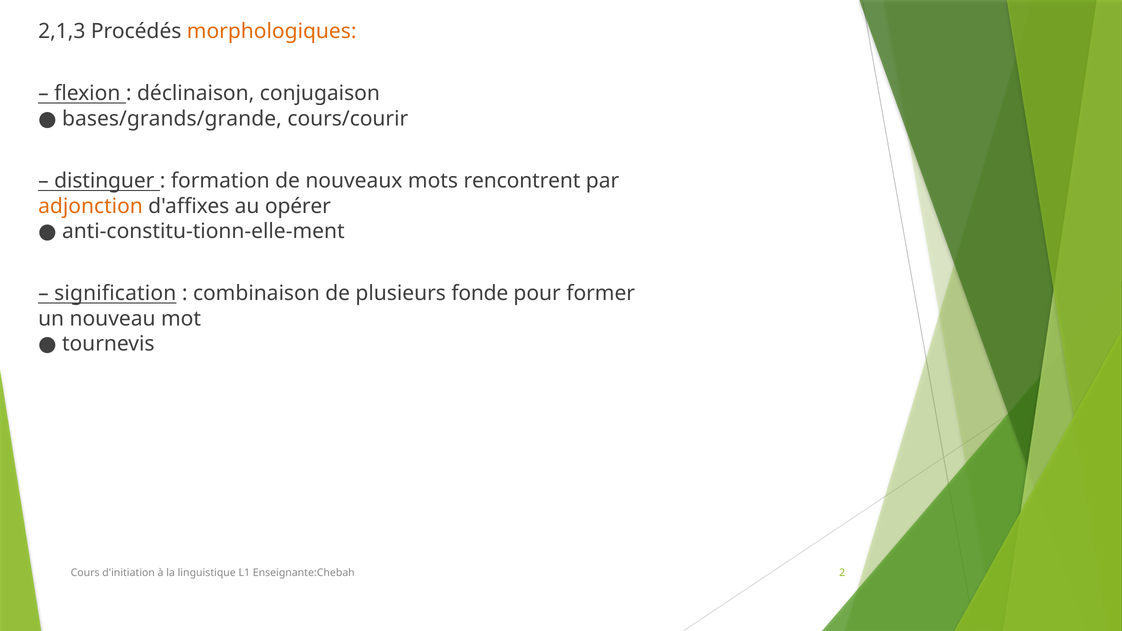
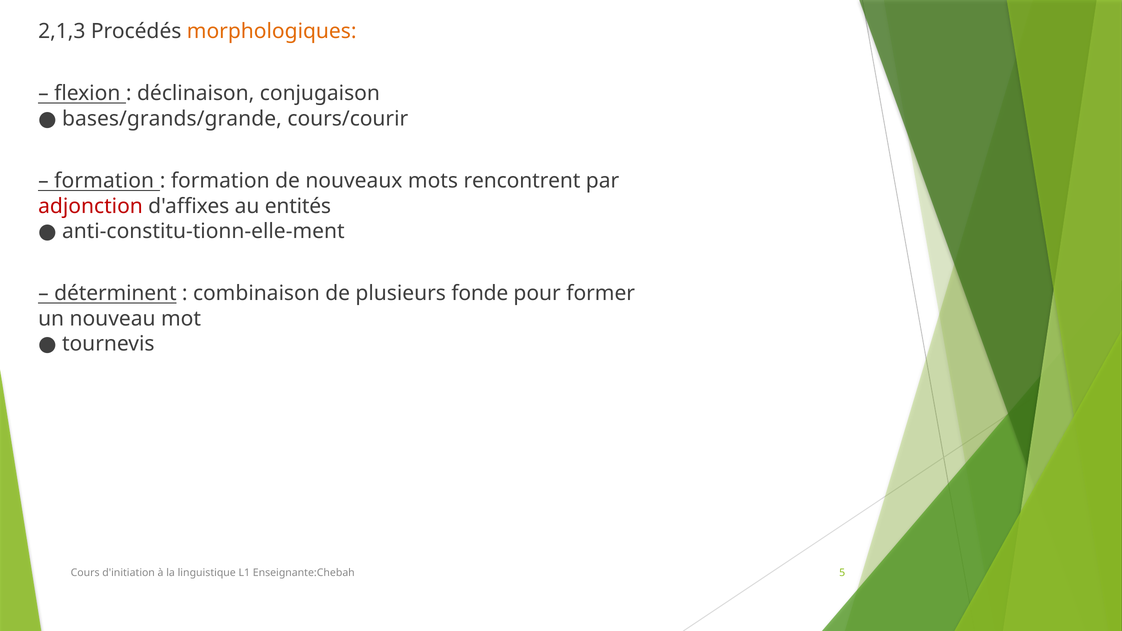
distinguer: distinguer -> formation (104, 181)
adjonction colour: orange -> red (91, 206)
opérer: opérer -> entités (298, 206)
signification: signification -> déterminent (115, 294)
2: 2 -> 5 (842, 573)
